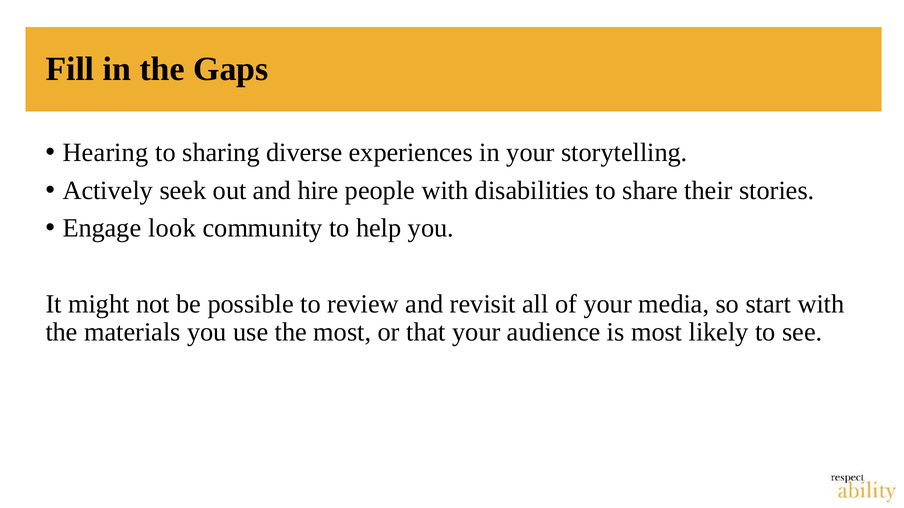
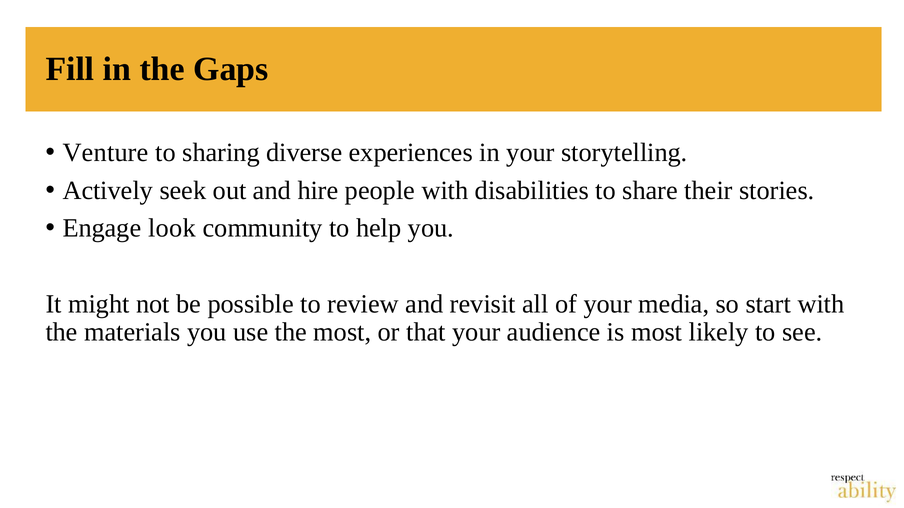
Hearing: Hearing -> Venture (106, 153)
